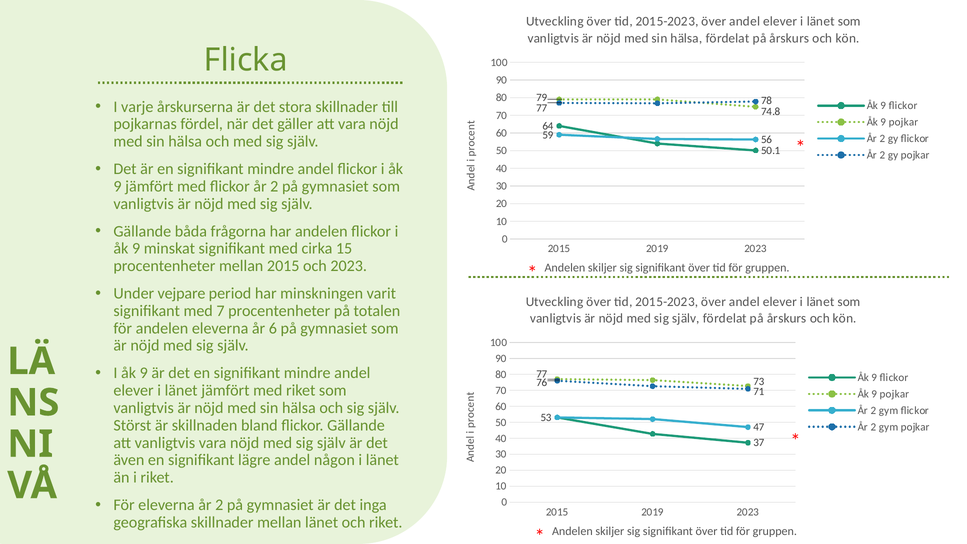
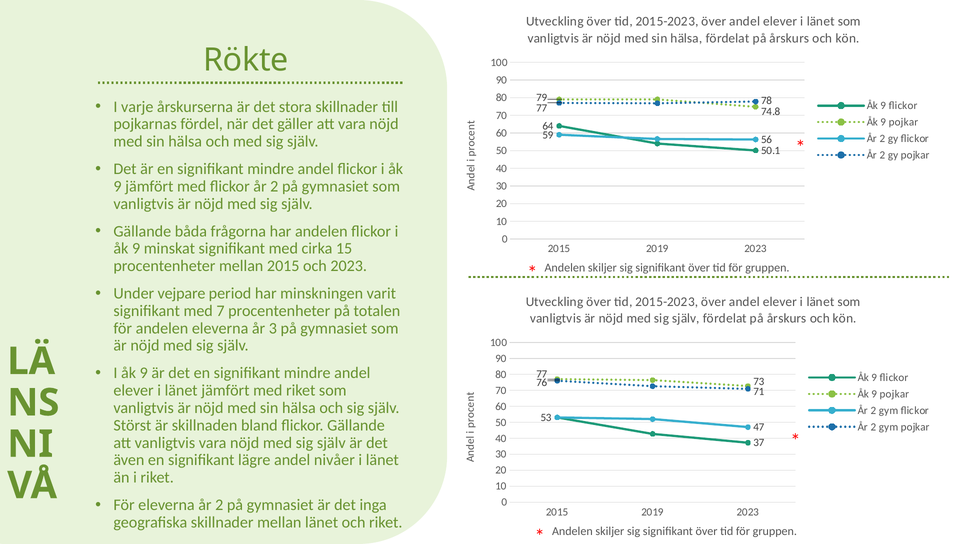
Flicka: Flicka -> Rökte (246, 60)
6: 6 -> 3 (273, 328)
någon: någon -> nivåer (334, 460)
